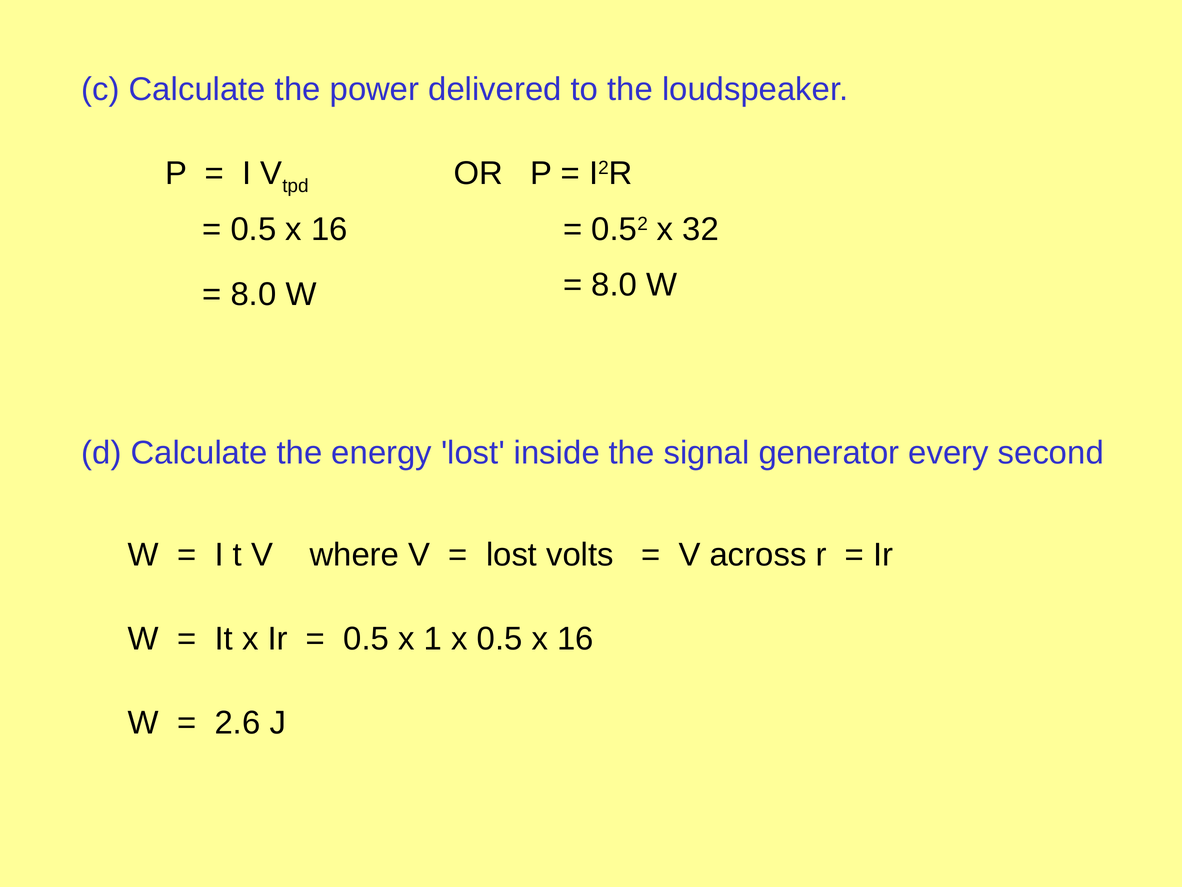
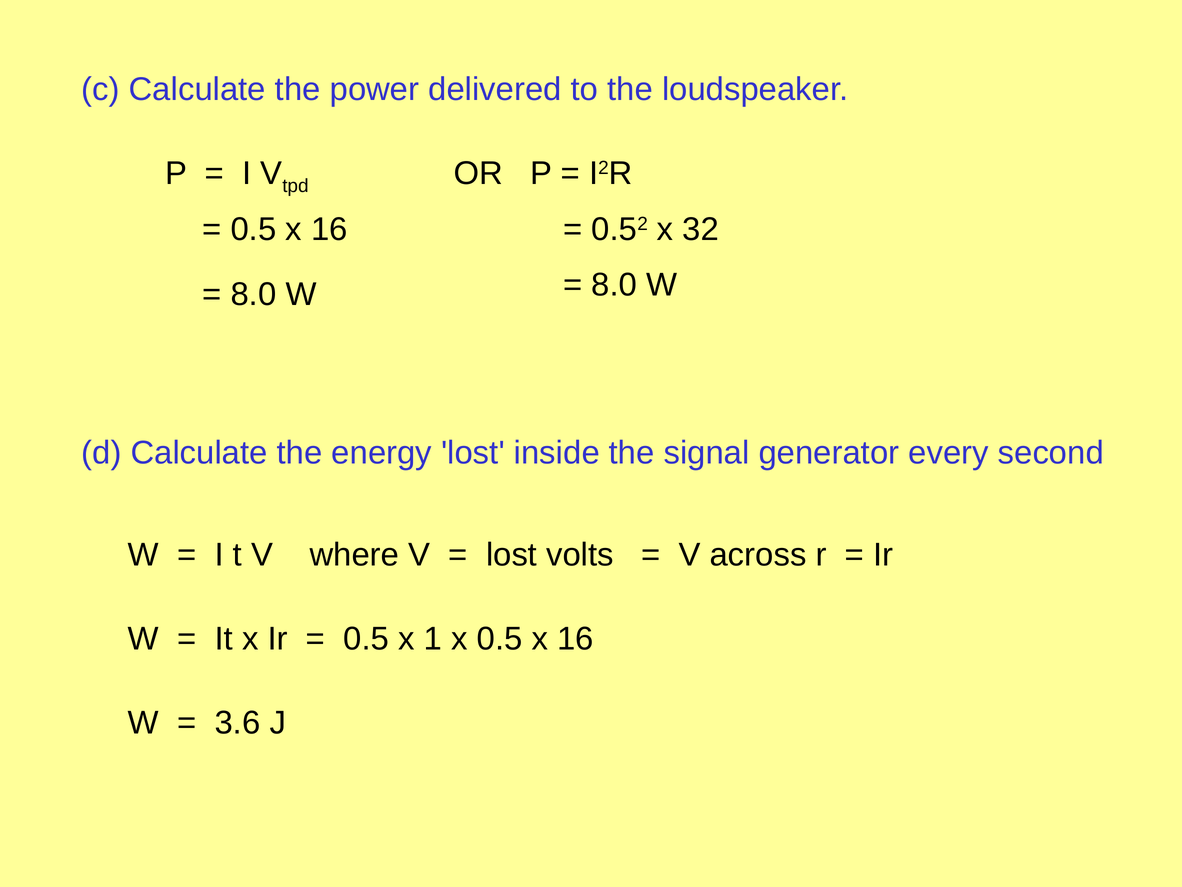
2.6: 2.6 -> 3.6 (238, 722)
